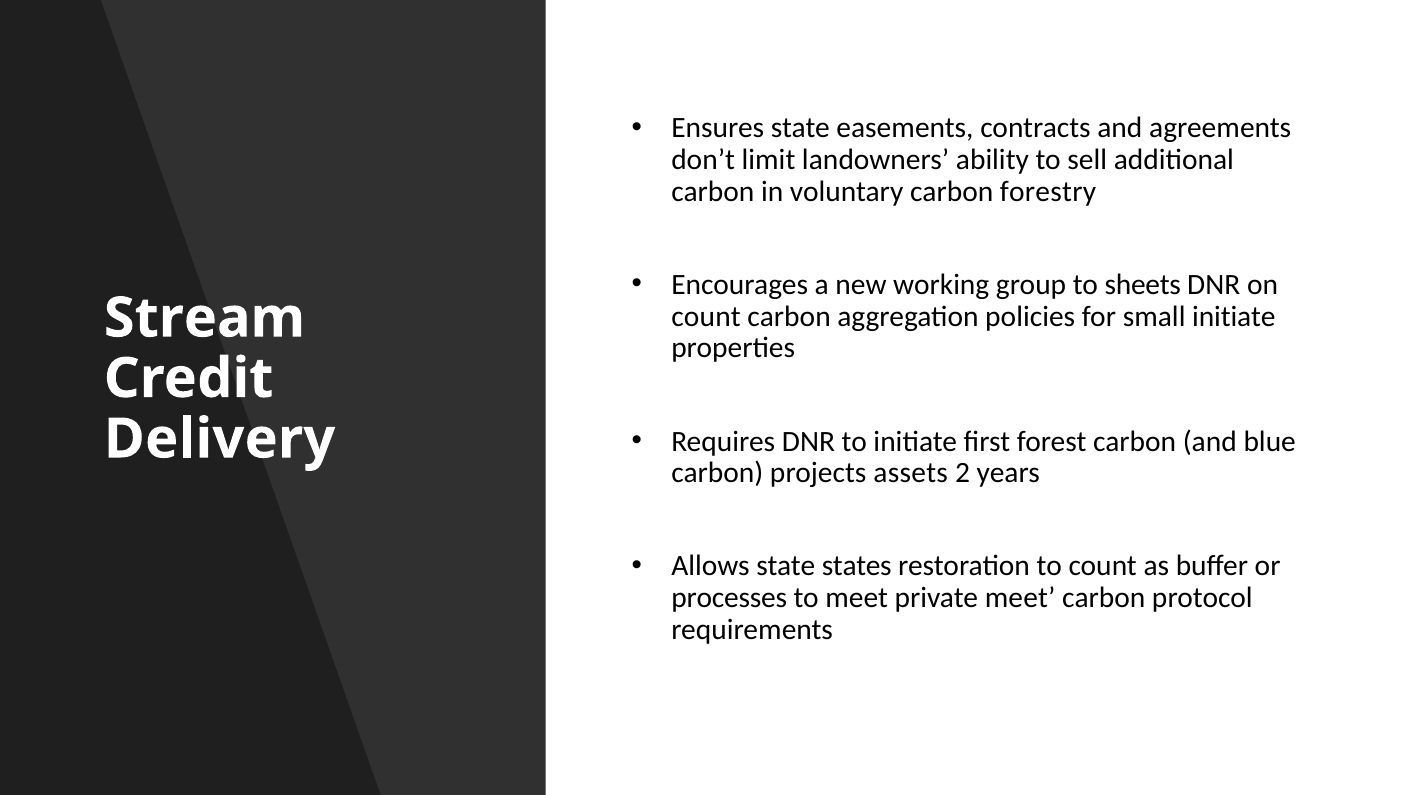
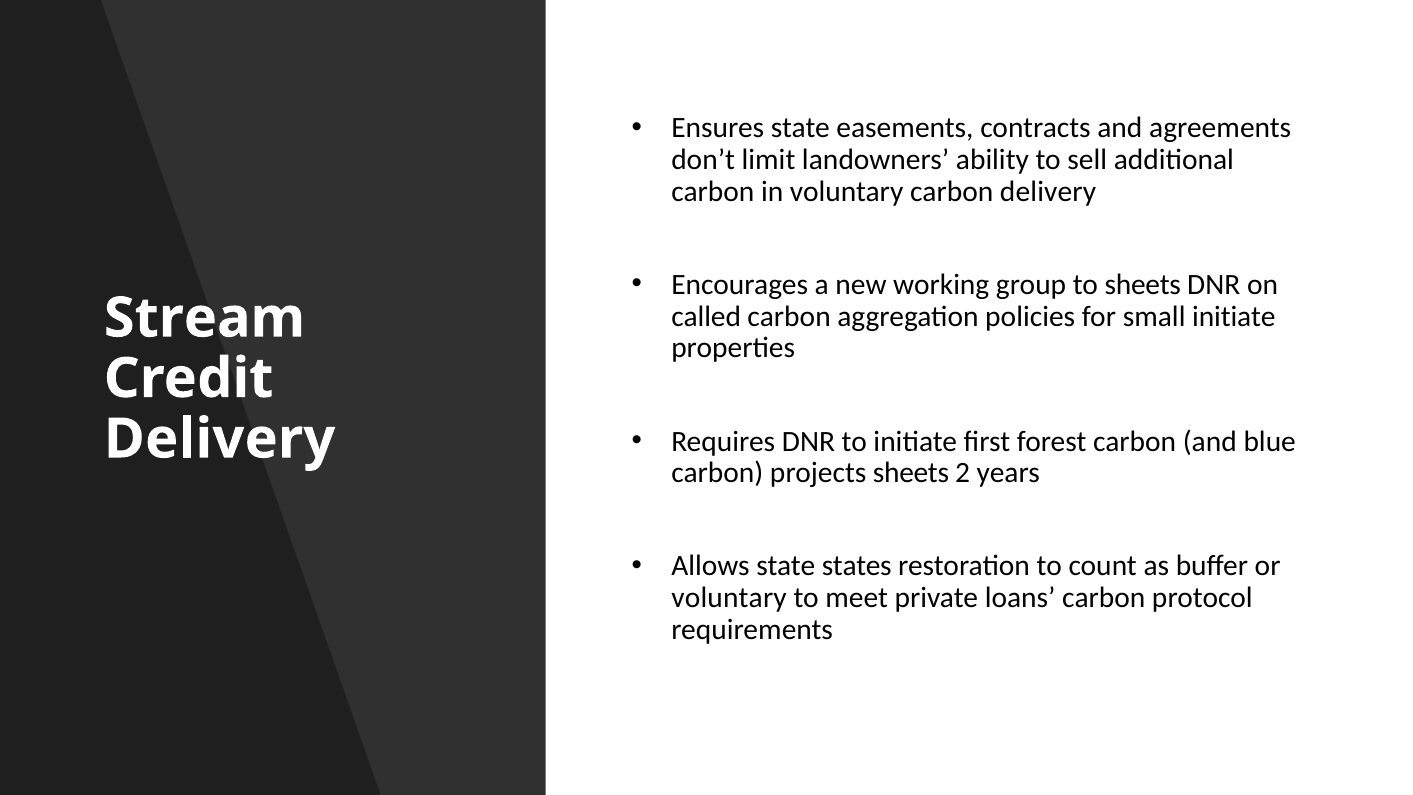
carbon forestry: forestry -> delivery (1048, 191)
count: count -> called (706, 316)
projects assets: assets -> sheets (911, 473)
processes: processes -> voluntary (729, 598)
private meet: meet -> loans (1020, 598)
